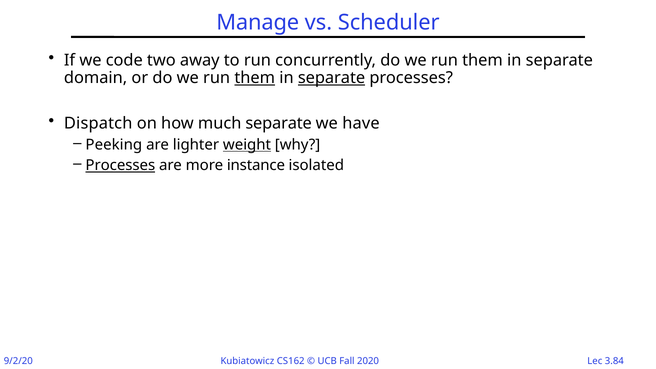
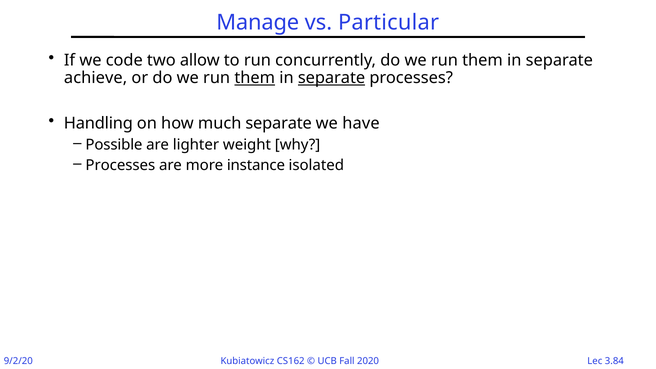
Scheduler: Scheduler -> Particular (389, 22)
away: away -> allow (200, 60)
domain: domain -> achieve (96, 78)
Dispatch: Dispatch -> Handling (98, 123)
Peeking: Peeking -> Possible (114, 145)
weight underline: present -> none (247, 145)
Processes underline: present -> none (120, 166)
